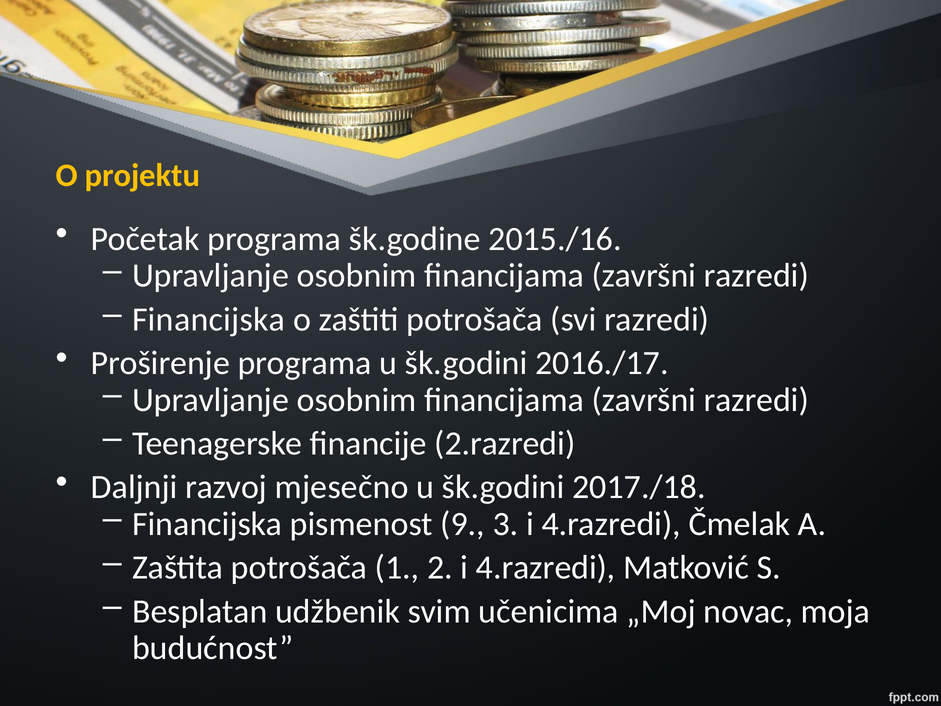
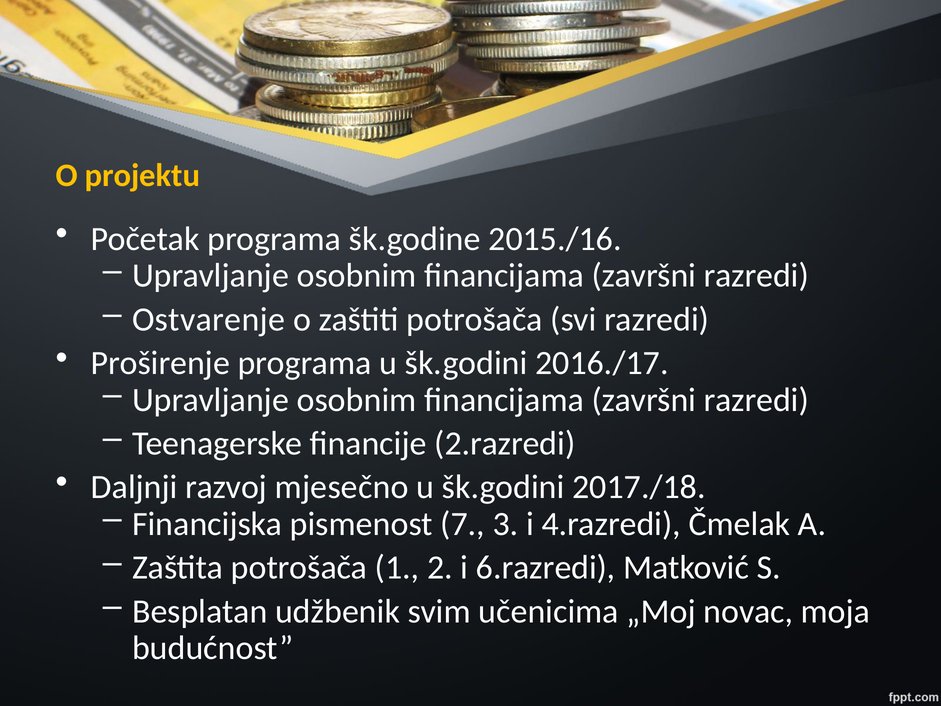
Financijska: Financijska -> Ostvarenje (209, 319)
9: 9 -> 7 (463, 524)
2 i 4.razredi: 4.razredi -> 6.razredi (546, 568)
